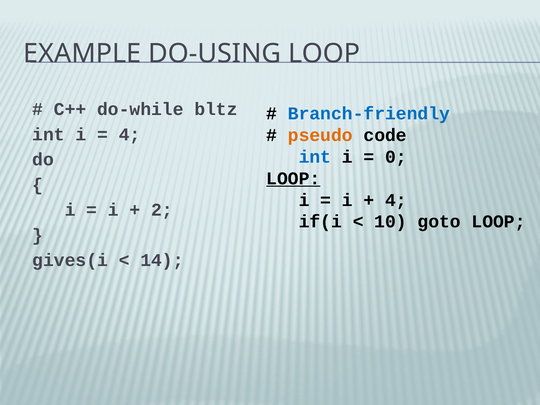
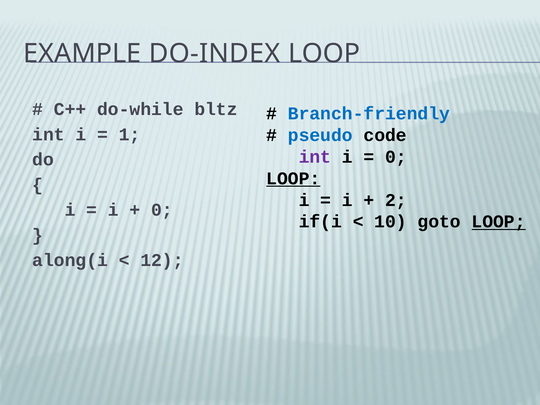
DO-USING: DO-USING -> DO-INDEX (215, 54)
4: 4 -> 1 (130, 134)
pseudo colour: orange -> blue (320, 135)
int colour: blue -> purple (315, 157)
4: 4 -> 2 (396, 200)
2: 2 -> 0 (162, 210)
LOOP underline: none -> present (499, 222)
gives(i: gives(i -> along(i (70, 260)
14: 14 -> 12 (162, 260)
